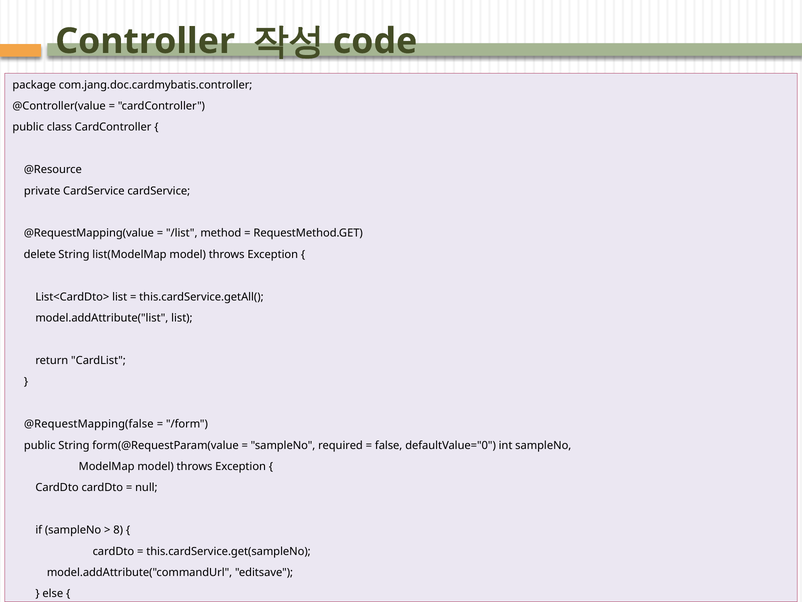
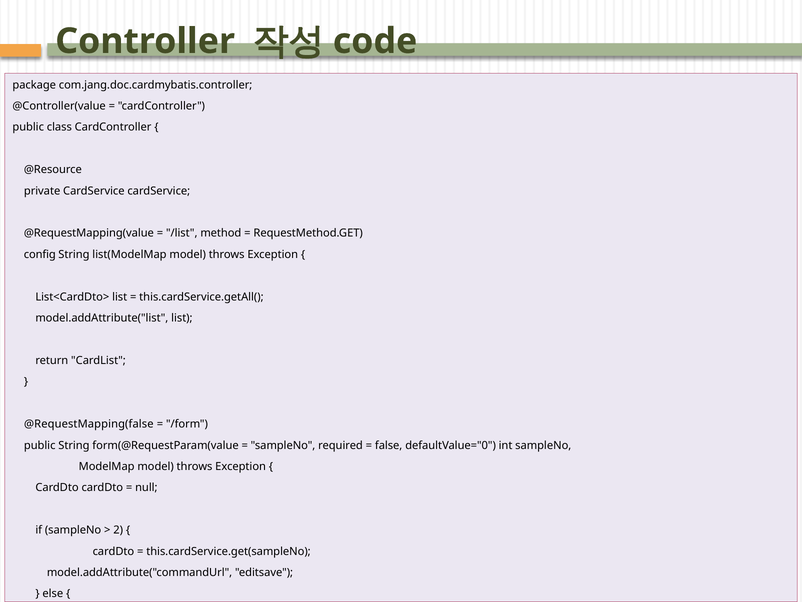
delete: delete -> config (40, 254)
8: 8 -> 2 (118, 530)
